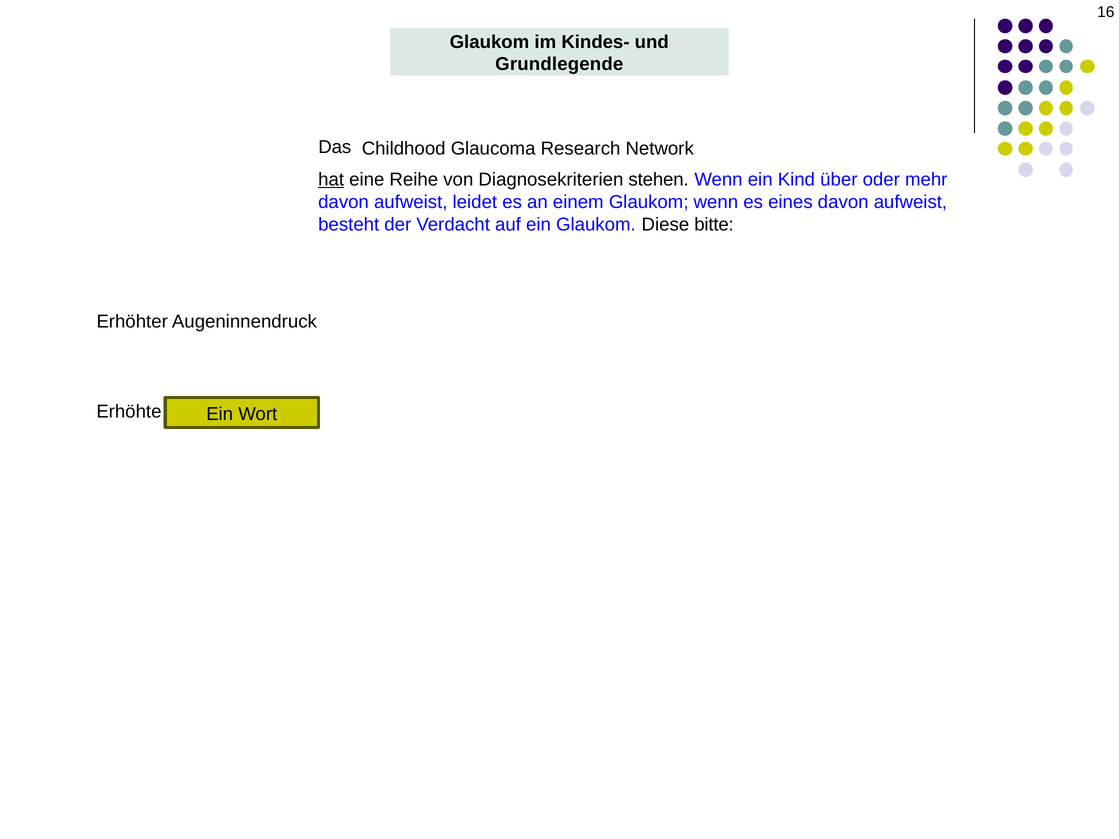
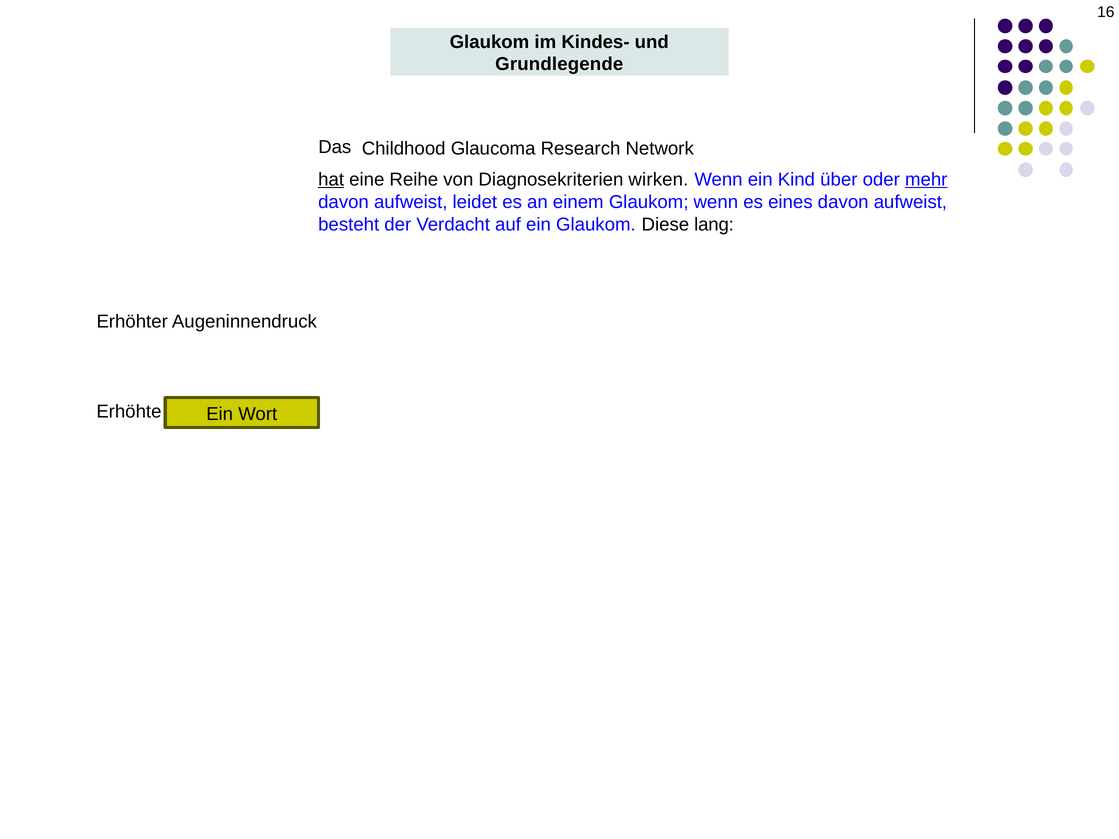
stehen: stehen -> wirken (658, 180)
mehr underline: none -> present (926, 180)
bitte: bitte -> lang (714, 224)
